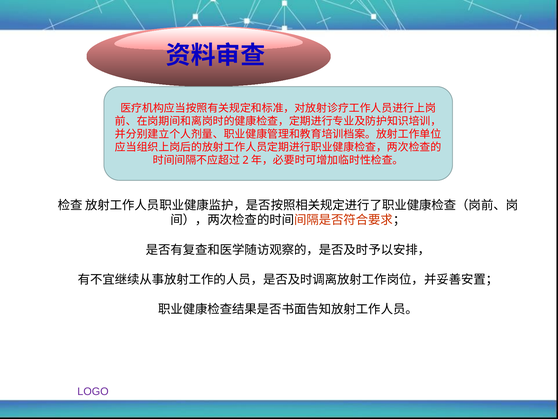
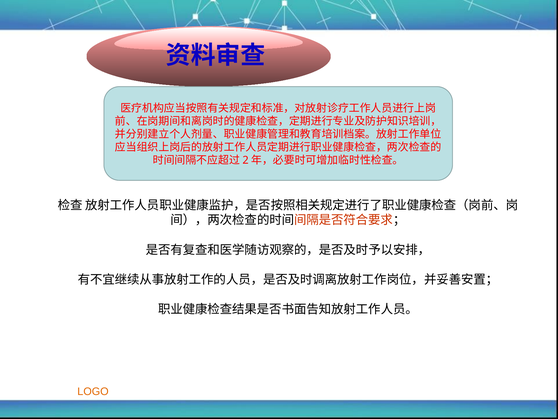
LOGO colour: purple -> orange (93, 391)
